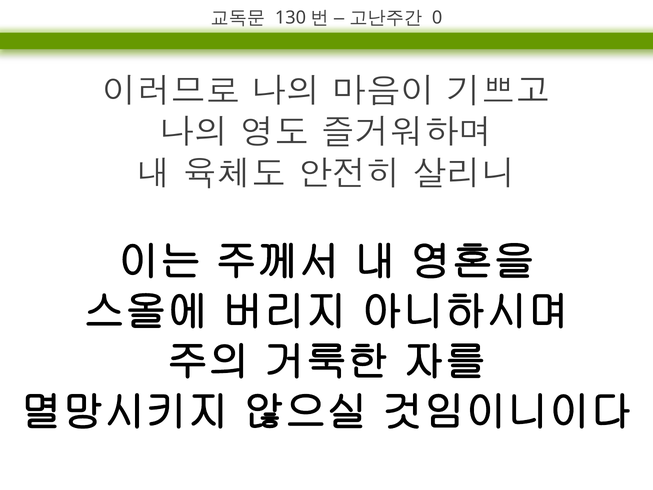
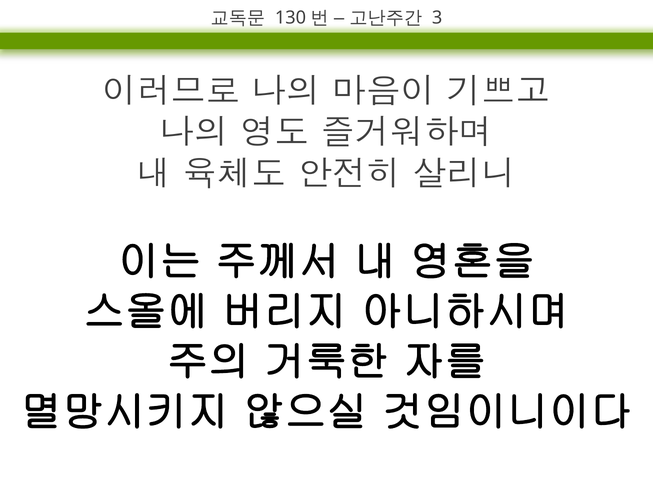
0: 0 -> 3 (437, 18)
